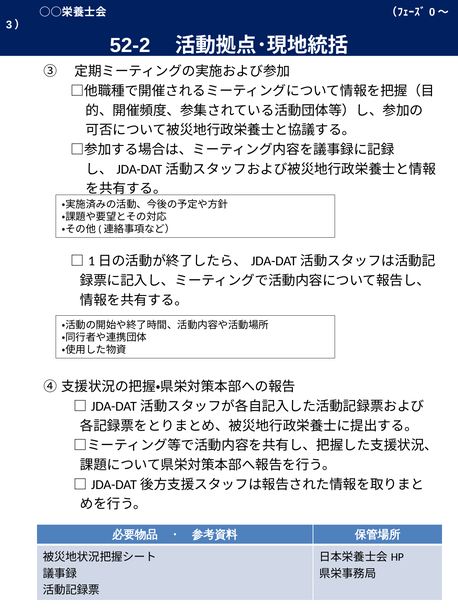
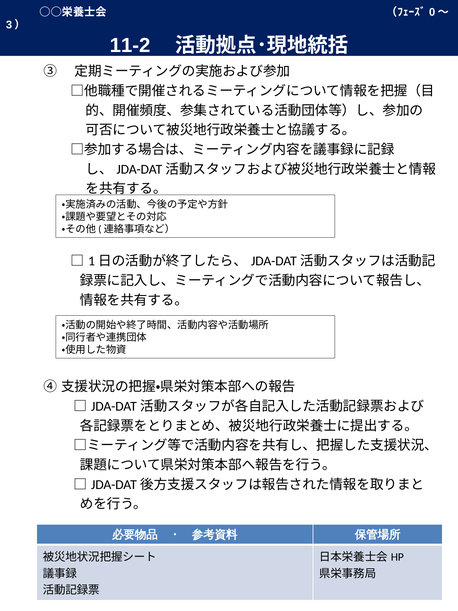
52-2: 52-2 -> 11-2 (130, 45)
